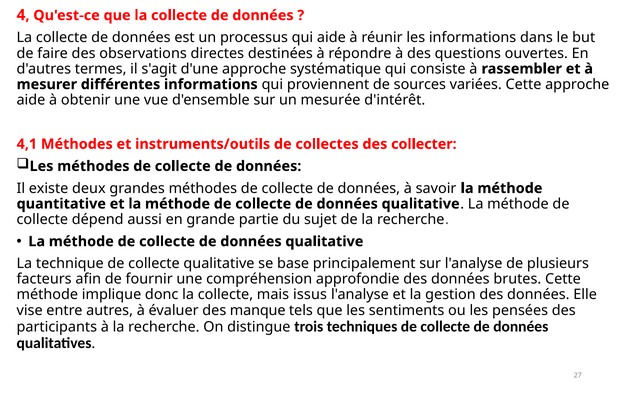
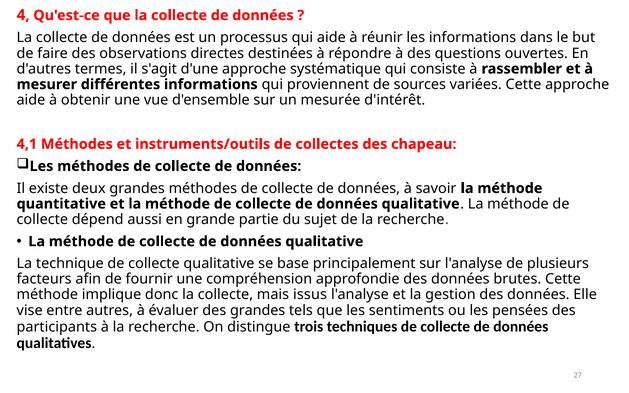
collecter: collecter -> chapeau (424, 144)
des manque: manque -> grandes (258, 310)
